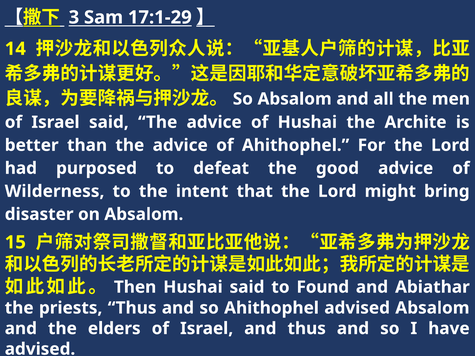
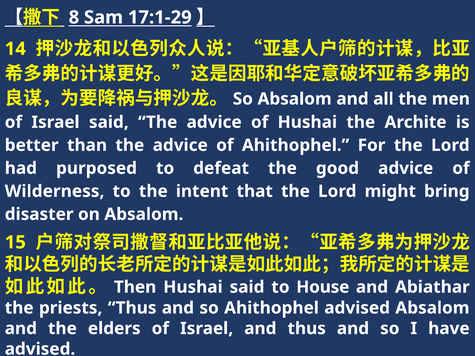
3: 3 -> 8 (74, 17)
Found: Found -> House (323, 287)
